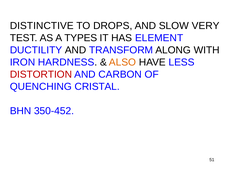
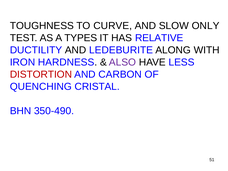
DISTINCTIVE: DISTINCTIVE -> TOUGHNESS (42, 26)
DROPS: DROPS -> CURVE (113, 26)
VERY: VERY -> ONLY (206, 26)
ELEMENT: ELEMENT -> RELATIVE (159, 38)
TRANSFORM: TRANSFORM -> LEDEBURITE (121, 50)
ALSO colour: orange -> purple (123, 62)
350-452: 350-452 -> 350-490 (54, 111)
